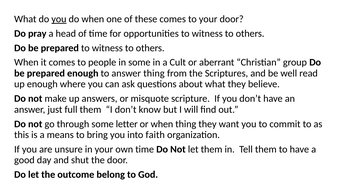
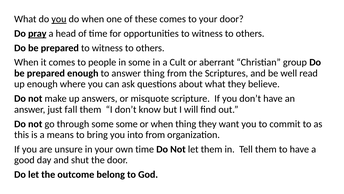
pray underline: none -> present (37, 33)
full: full -> fall (71, 109)
some letter: letter -> some (127, 124)
into faith: faith -> from (155, 134)
